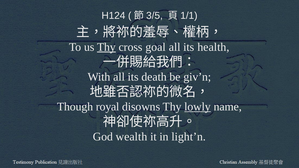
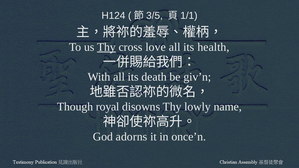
goal: goal -> love (156, 47)
lowly underline: present -> none (198, 107)
wealth: wealth -> adorns (132, 137)
light’n: light’n -> once’n (189, 137)
